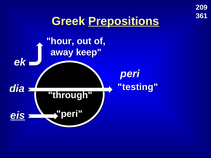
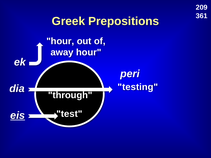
Prepositions underline: present -> none (124, 21)
away keep: keep -> hour (89, 52)
peri: peri -> test (69, 114)
